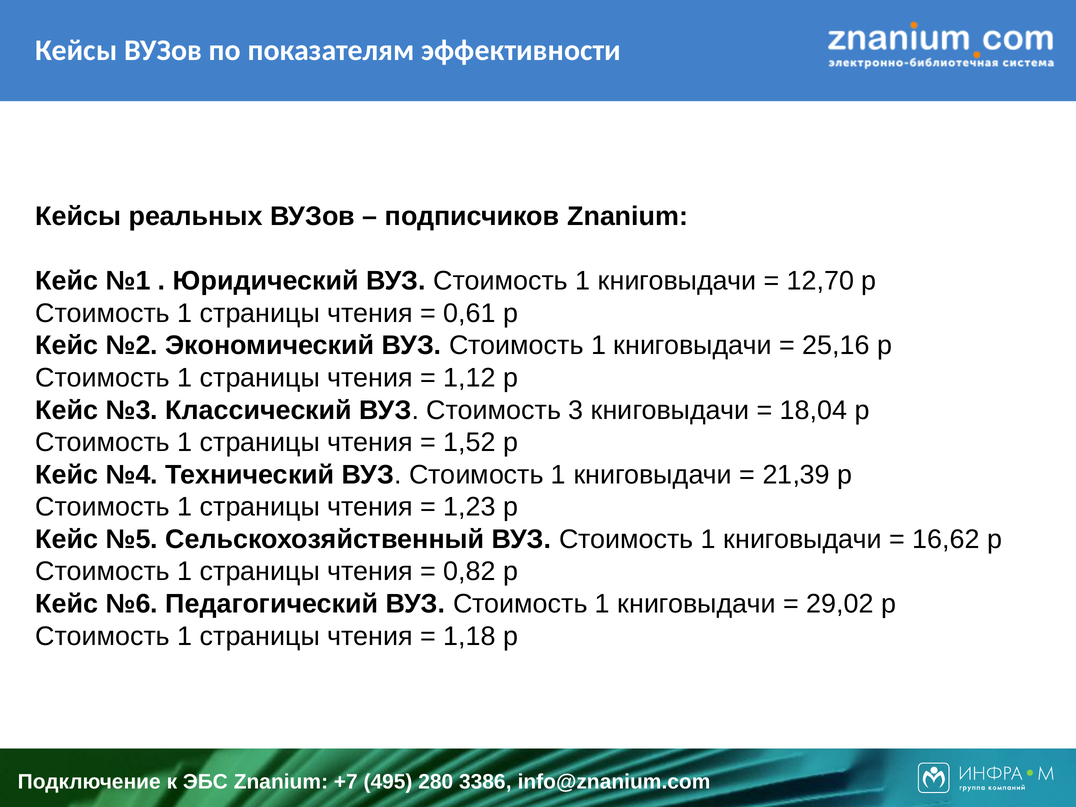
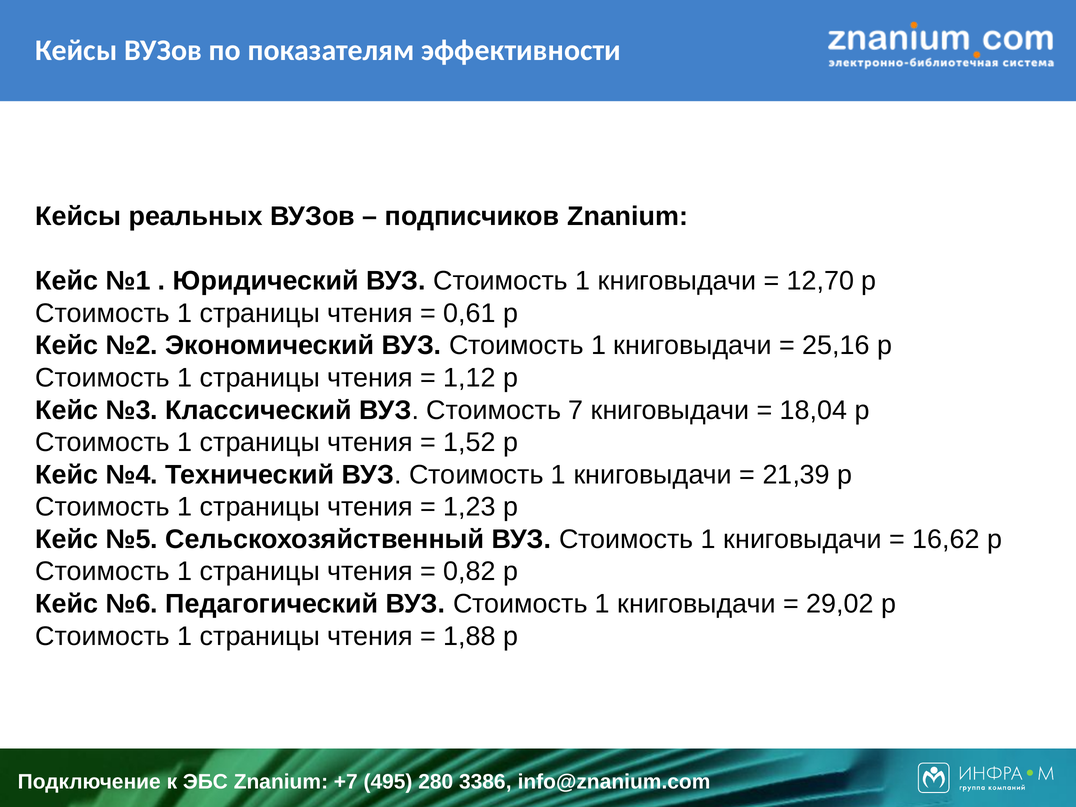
3: 3 -> 7 (576, 410)
1,18: 1,18 -> 1,88 (470, 636)
